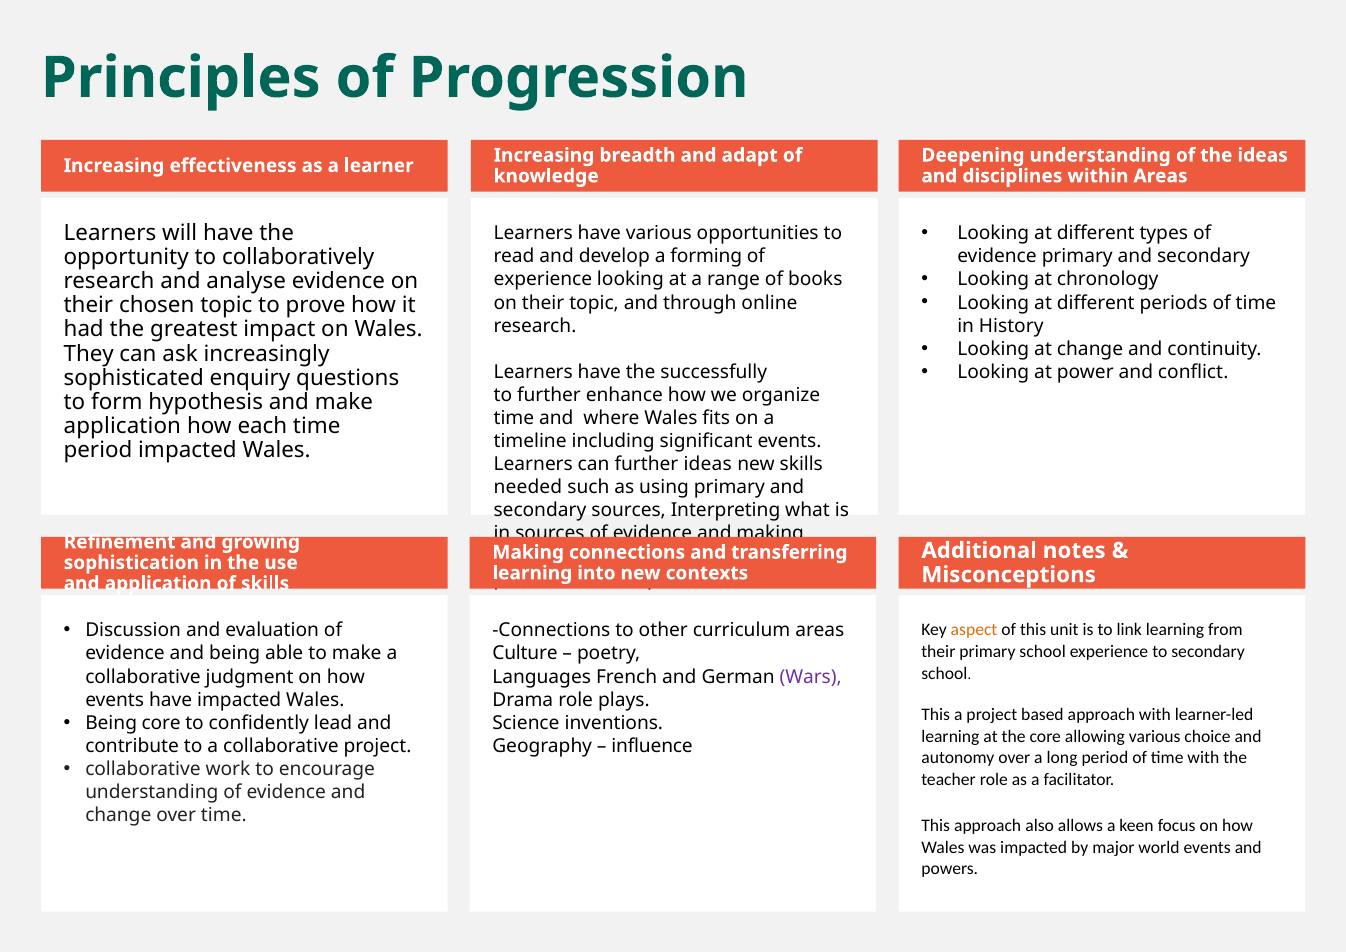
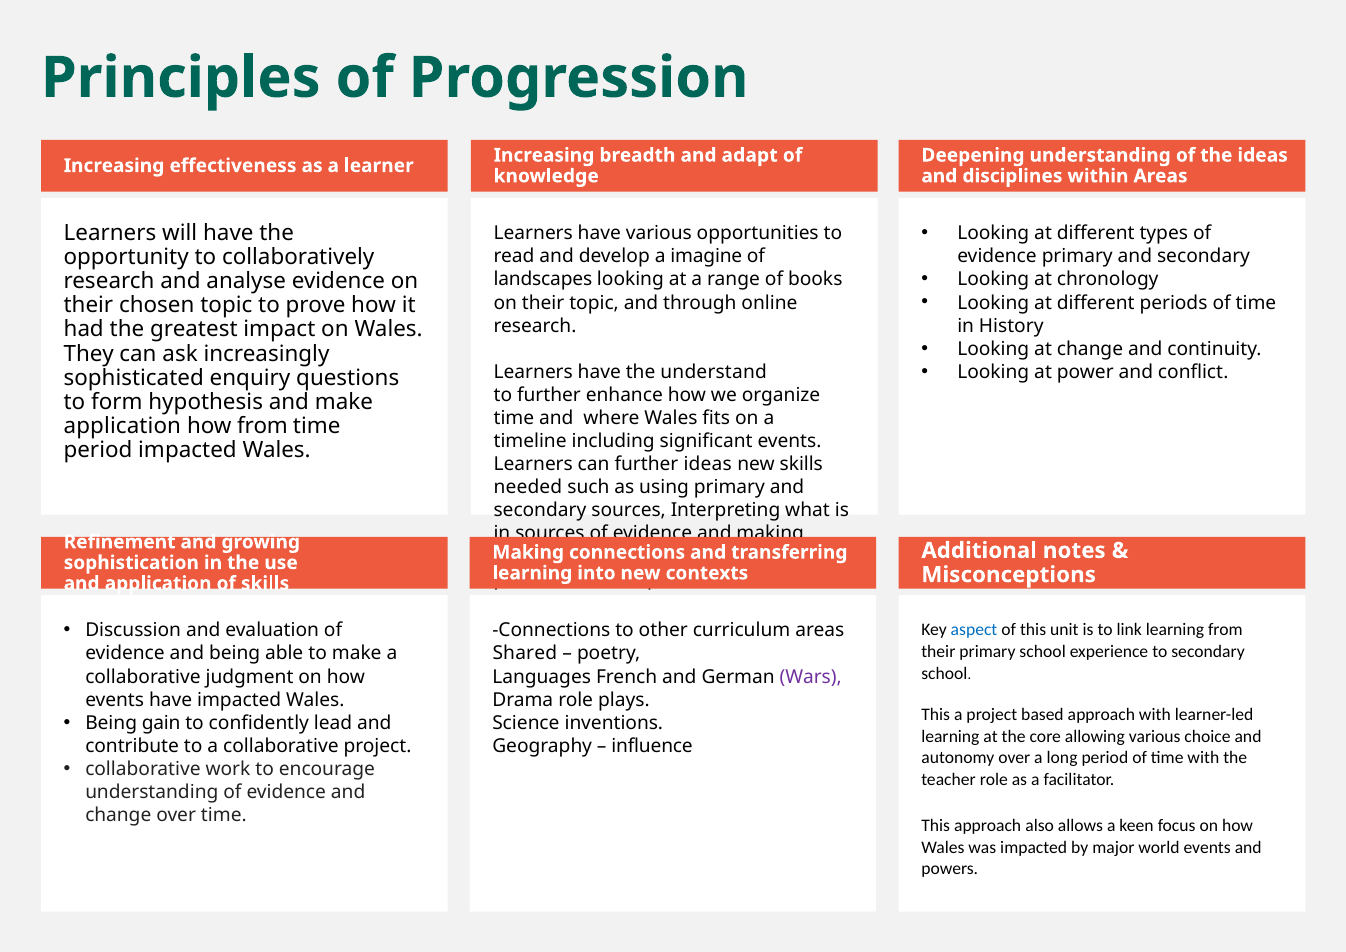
forming: forming -> imagine (706, 257)
experience: experience -> landscapes (543, 280)
successfully: successfully -> understand (714, 372)
how each: each -> from (263, 426)
aspect colour: orange -> blue (974, 630)
Culture: Culture -> Shared (525, 653)
Being core: core -> gain (161, 723)
